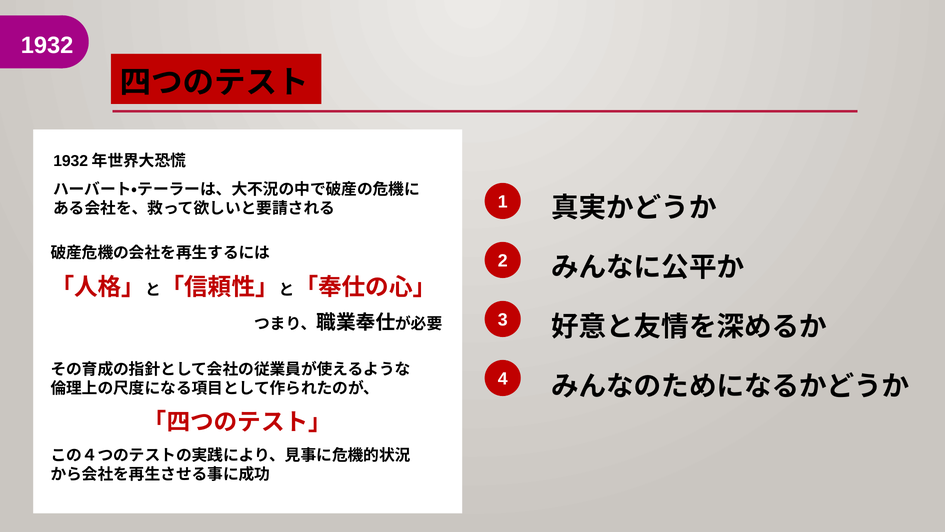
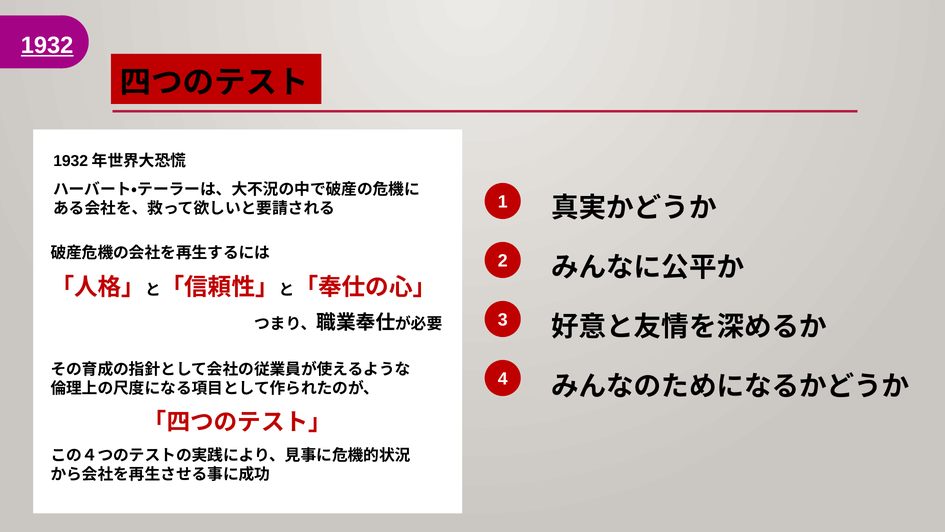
1932 underline: none -> present (47, 46)
